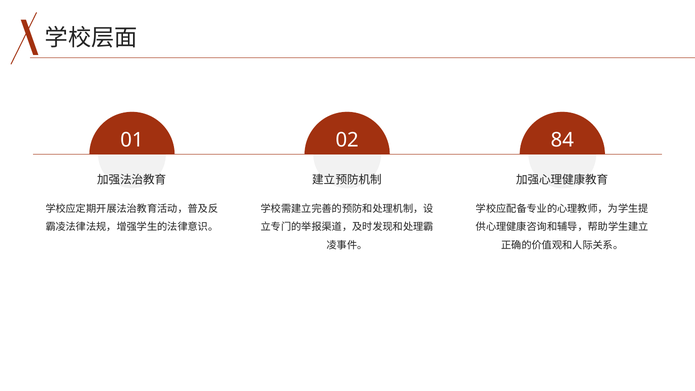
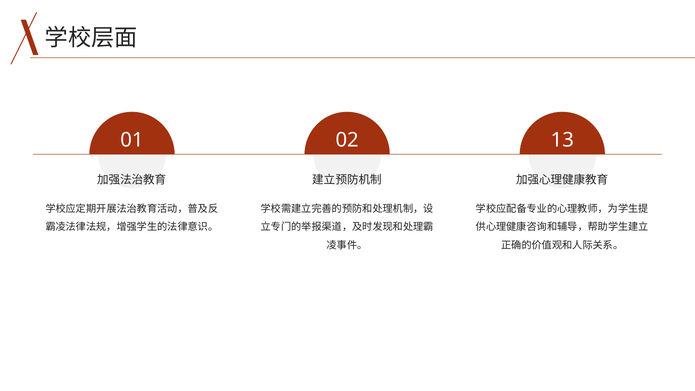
84: 84 -> 13 (562, 140)
